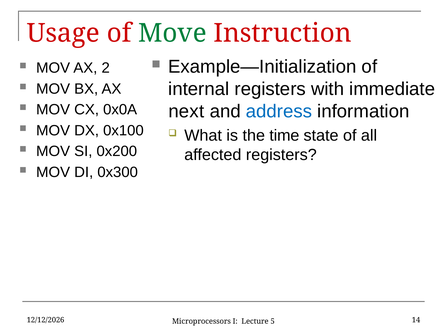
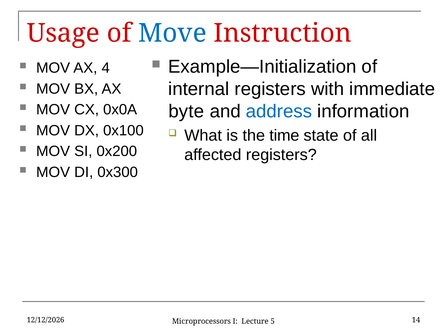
Move colour: green -> blue (172, 33)
2: 2 -> 4 (106, 68)
next: next -> byte (186, 112)
